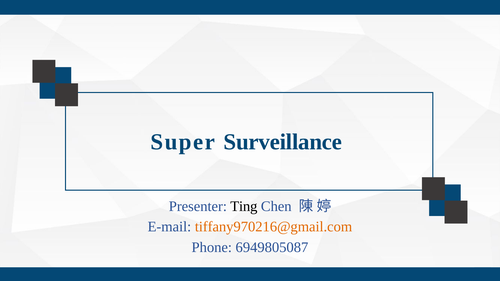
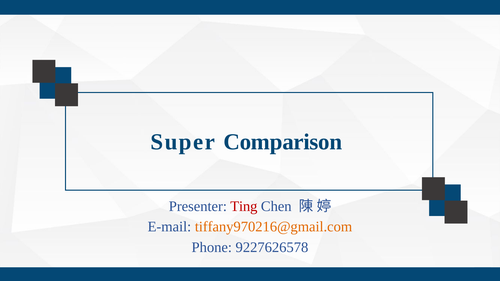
Surveillance: Surveillance -> Comparison (283, 142)
Ting colour: black -> red (244, 206)
6949805087: 6949805087 -> 9227626578 (272, 248)
